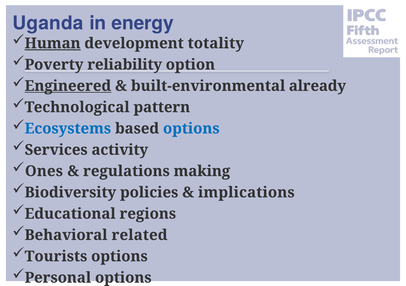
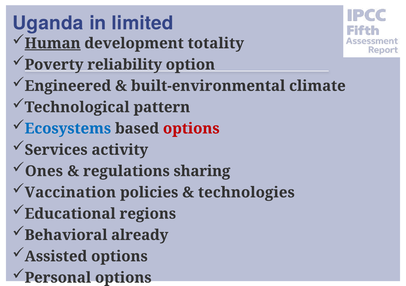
energy: energy -> limited (143, 23)
Engineered underline: present -> none (68, 86)
already: already -> climate (317, 86)
options colour: blue -> red (191, 129)
making: making -> sharing (202, 171)
Biodiversity: Biodiversity -> Vaccination (70, 193)
implications: implications -> technologies (246, 193)
related: related -> already (140, 235)
Tourists: Tourists -> Assisted (56, 257)
